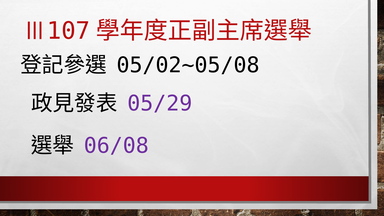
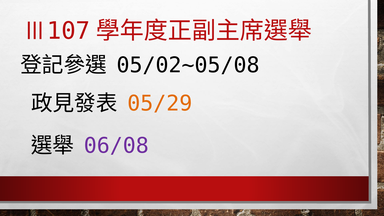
05/29 colour: purple -> orange (160, 104)
